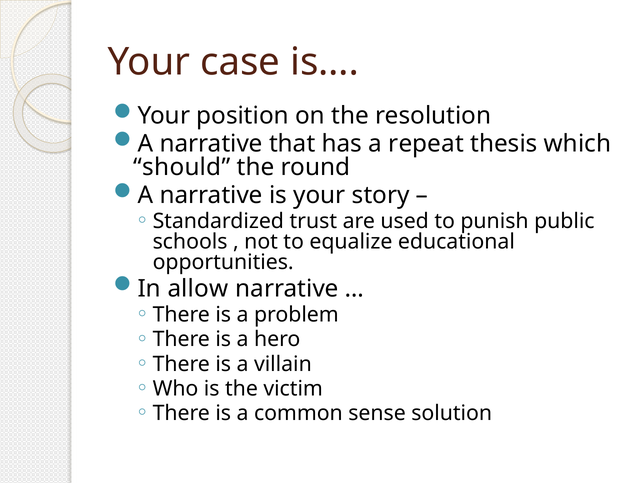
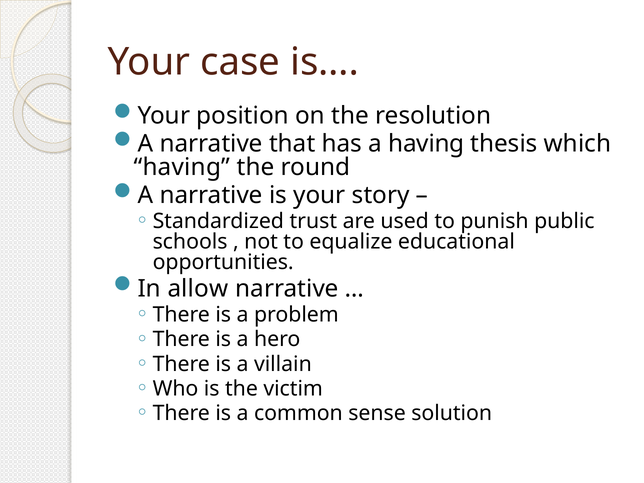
a repeat: repeat -> having (426, 144)
should: should -> having (182, 167)
